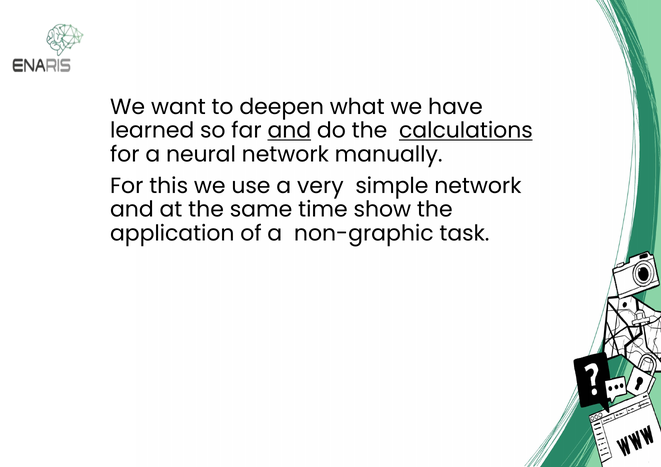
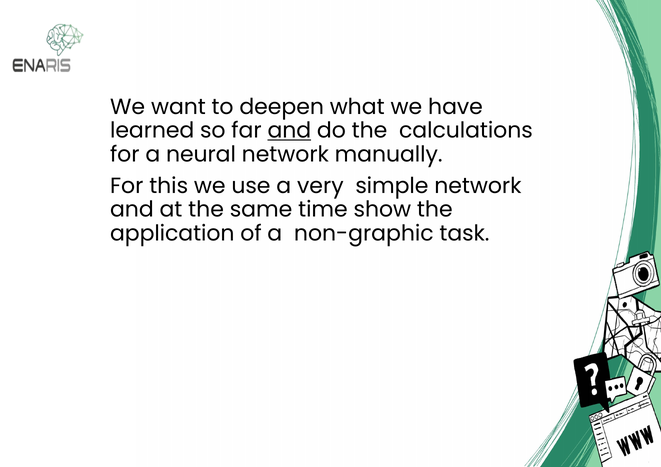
calculations underline: present -> none (466, 131)
